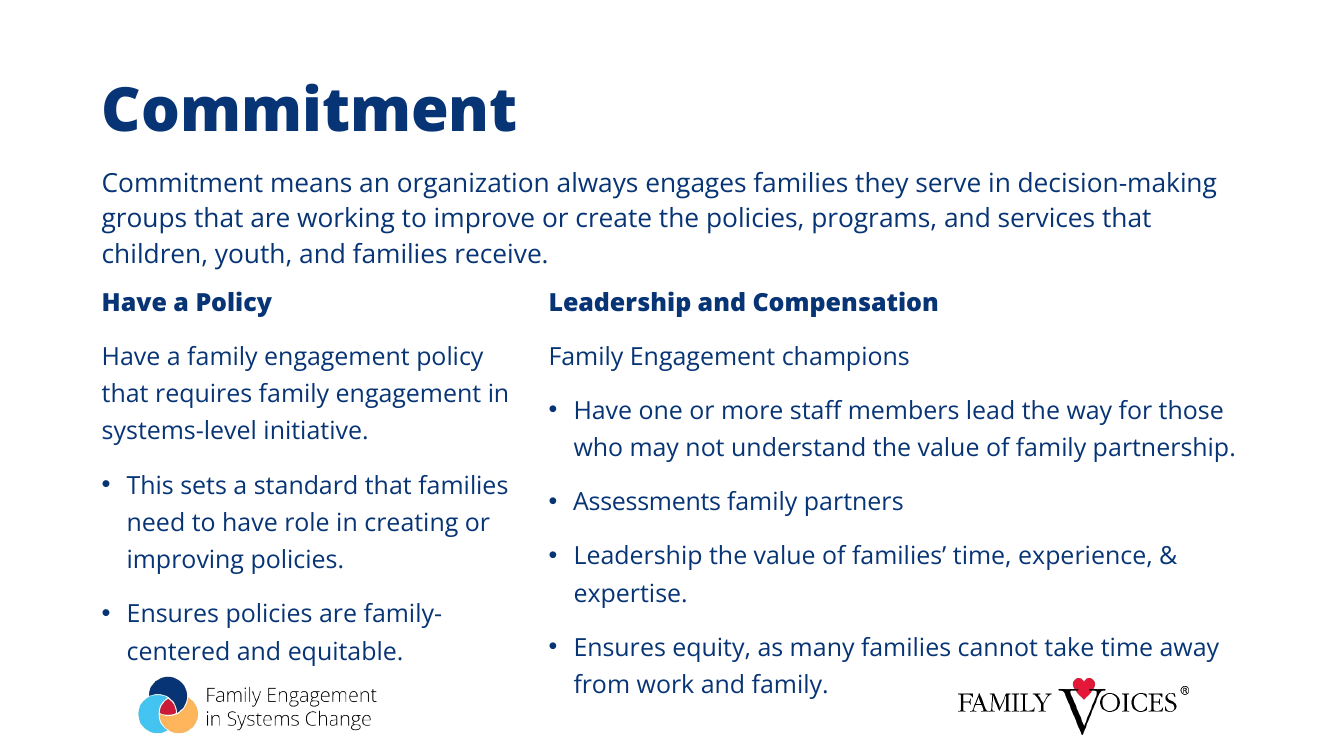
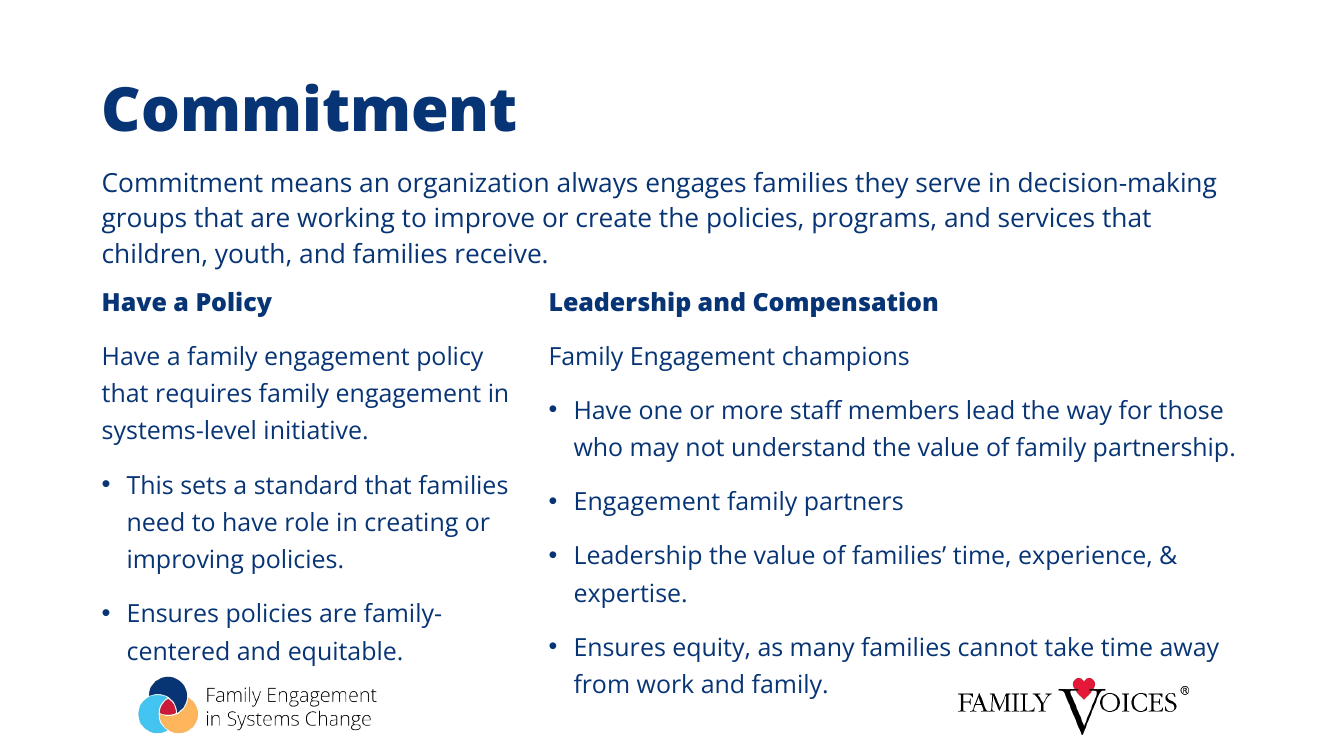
Assessments: Assessments -> Engagement (647, 503)
